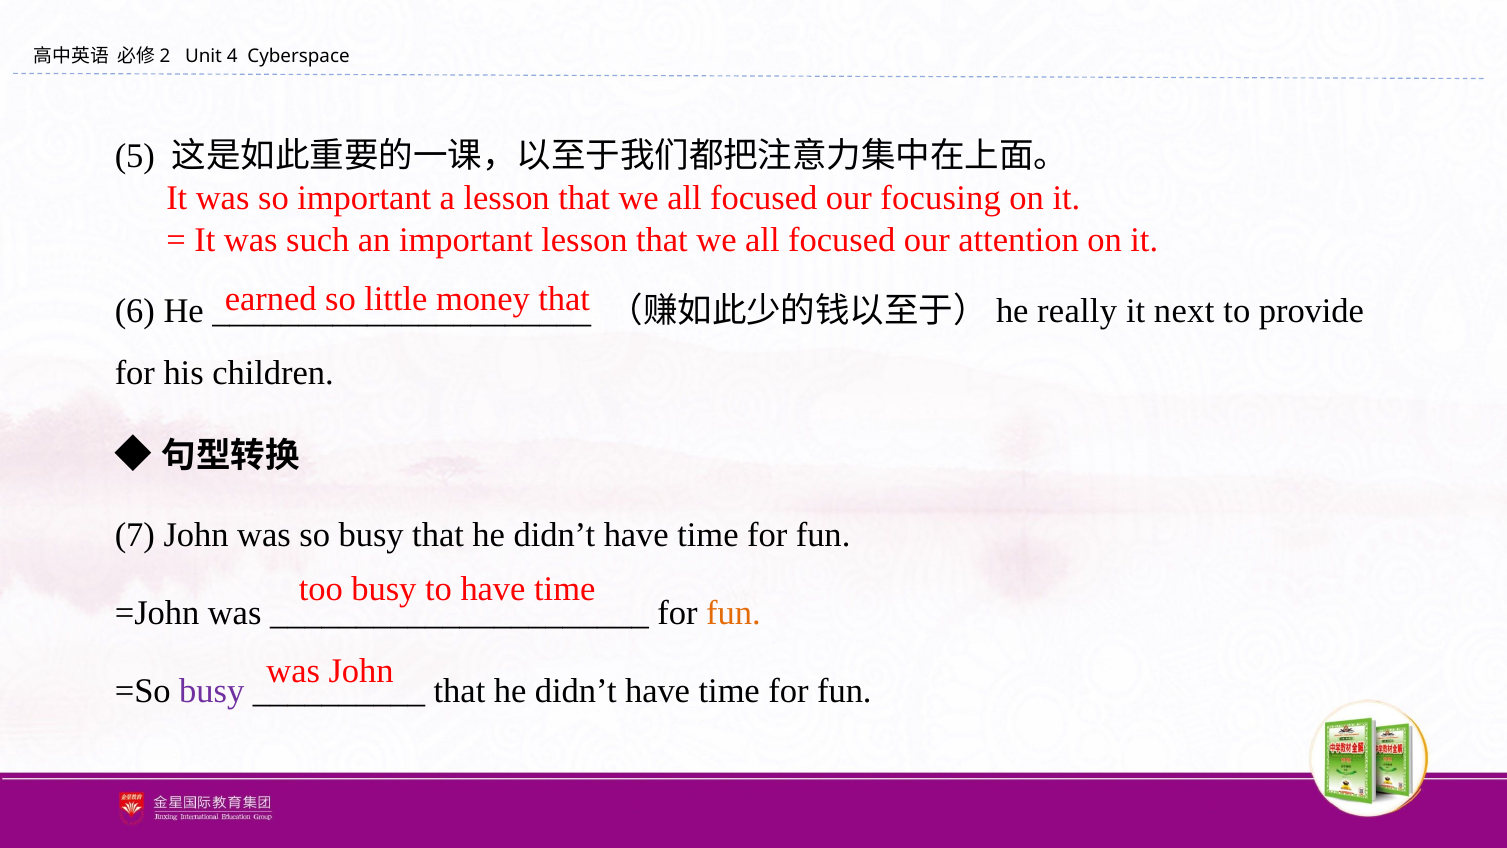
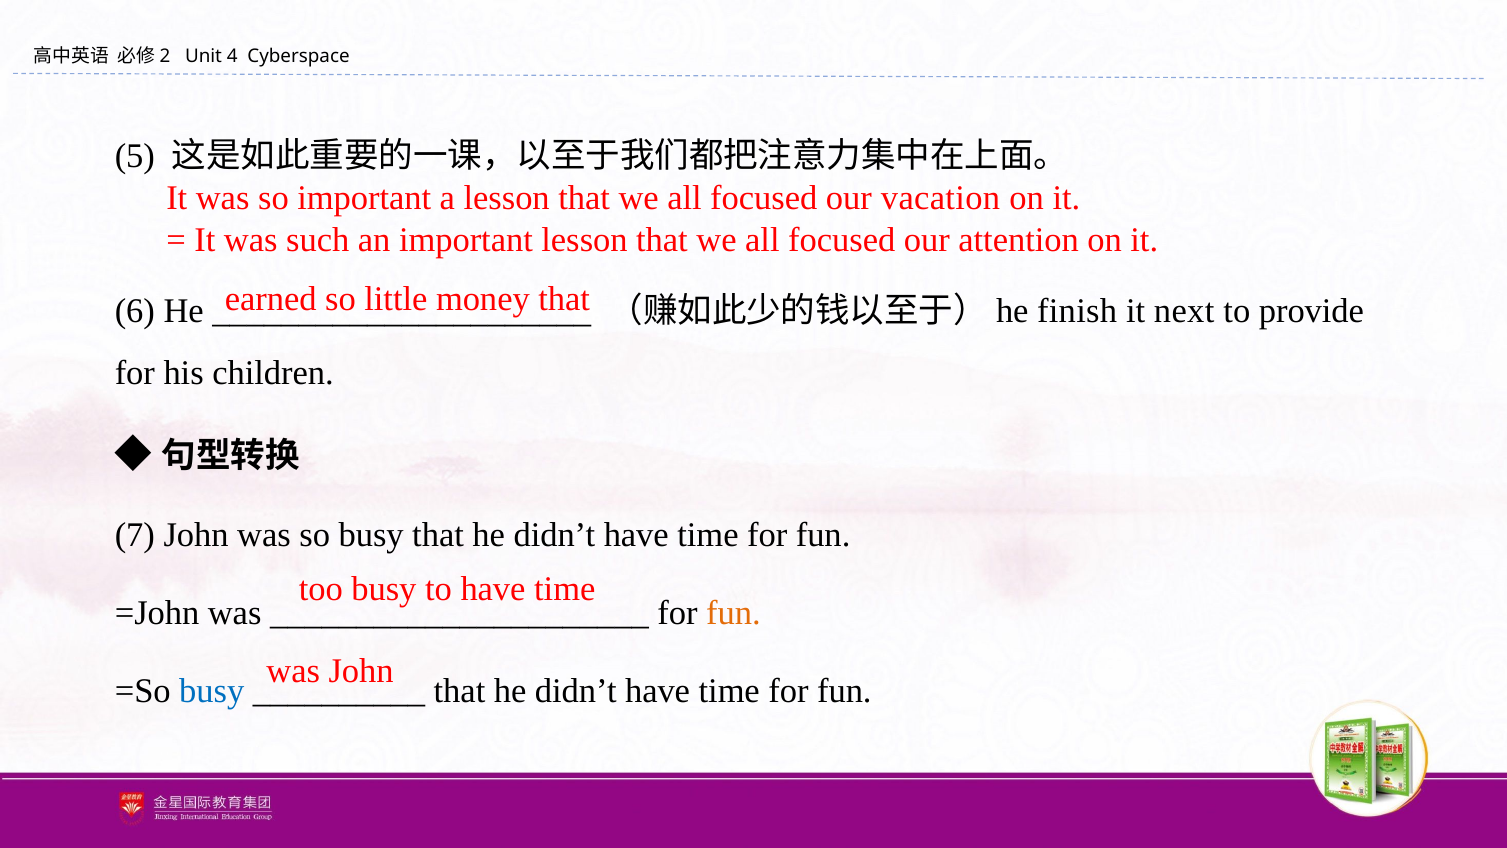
focusing: focusing -> vacation (941, 198)
really: really -> finish (1077, 311)
busy colour: purple -> blue (212, 690)
